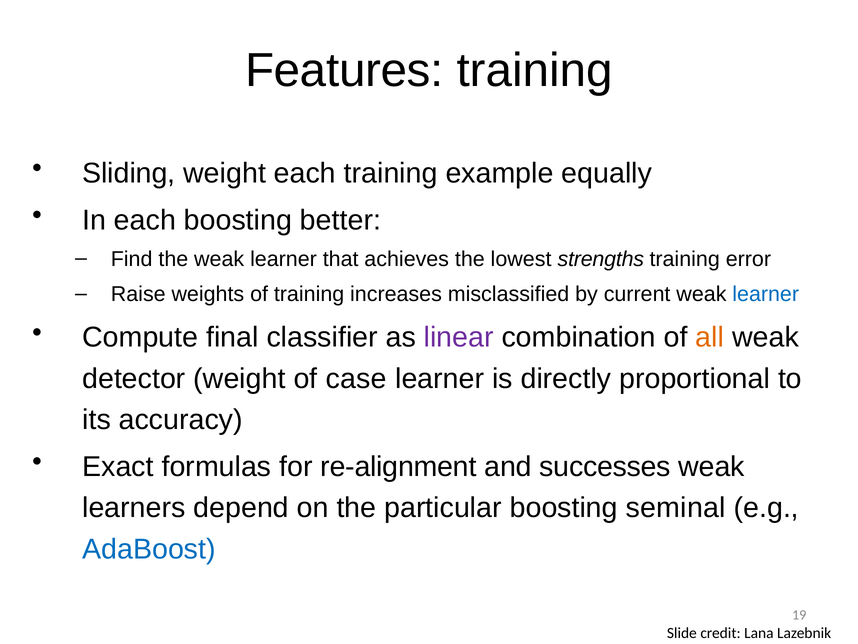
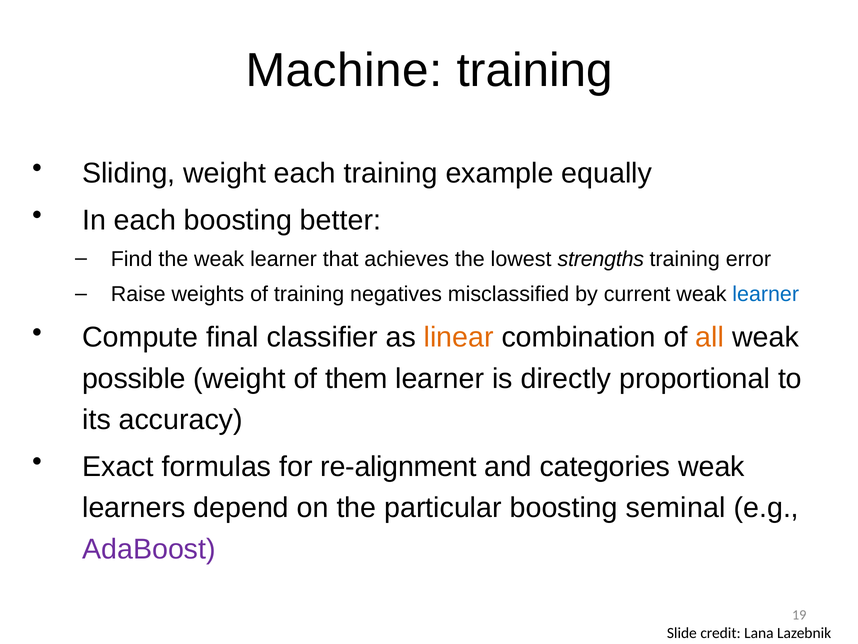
Features: Features -> Machine (344, 70)
increases: increases -> negatives (396, 294)
linear colour: purple -> orange (459, 337)
detector: detector -> possible (134, 378)
case: case -> them (356, 378)
successes: successes -> categories (605, 466)
AdaBoost colour: blue -> purple (149, 549)
